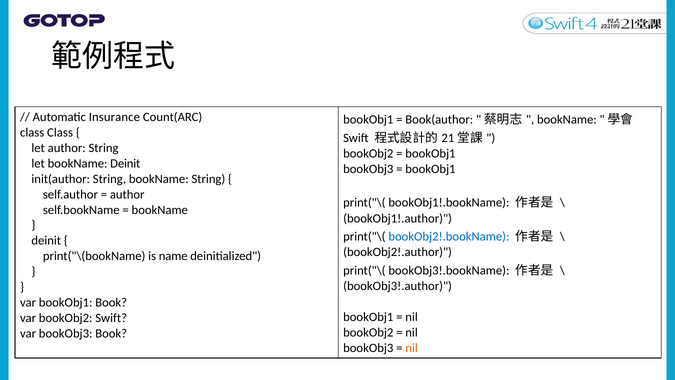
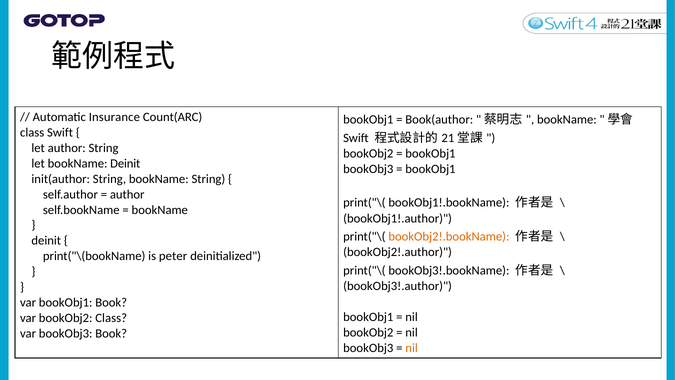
class Class: Class -> Swift (60, 132)
bookObj2!.bookName colour: blue -> orange (449, 236)
name: name -> peter (173, 256)
bookObj2 Swift: Swift -> Class (111, 318)
